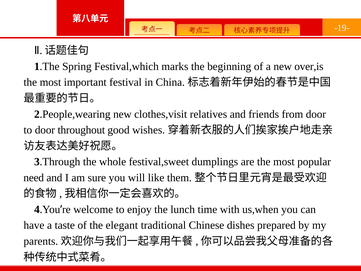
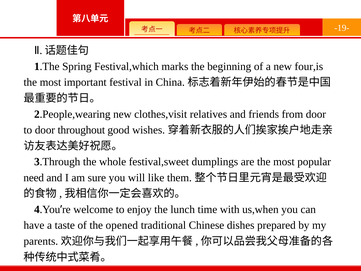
over,is: over,is -> four,is (309, 66)
elegant: elegant -> opened (122, 225)
